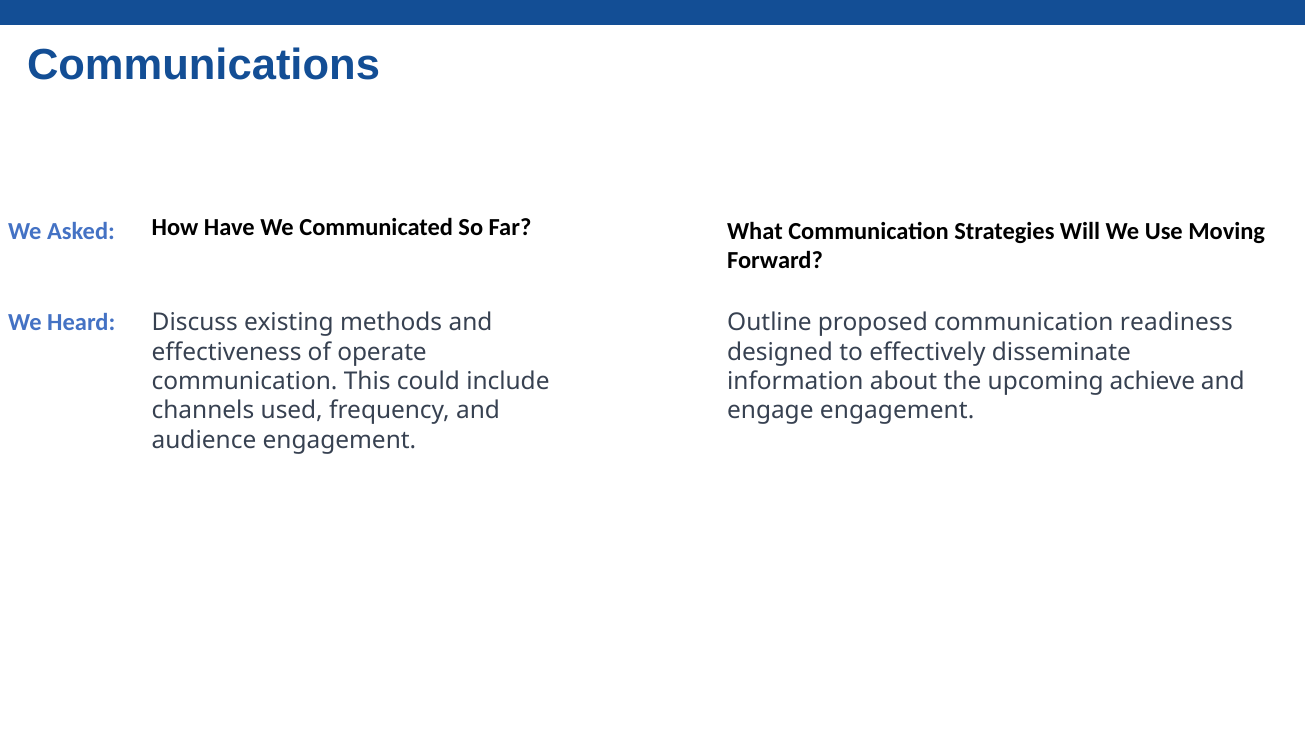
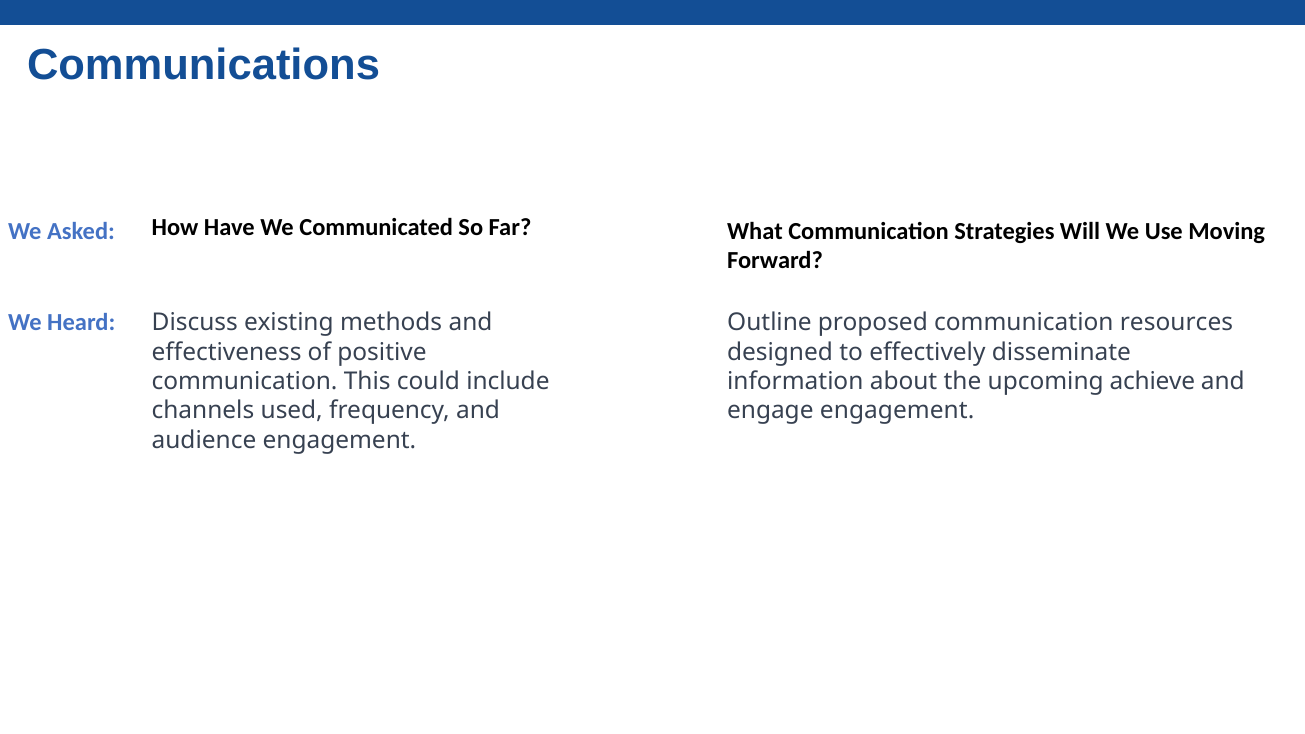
readiness: readiness -> resources (1176, 323)
operate: operate -> positive (382, 352)
